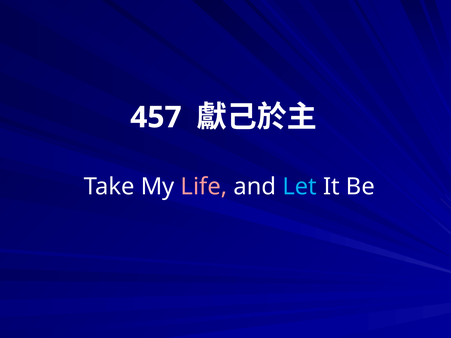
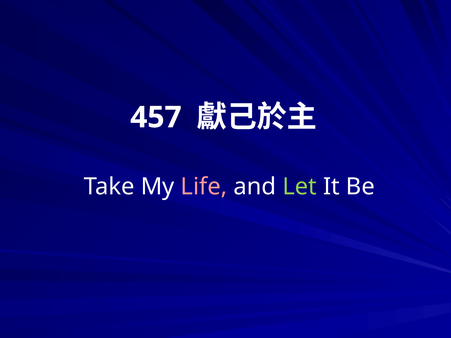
Let colour: light blue -> light green (300, 187)
